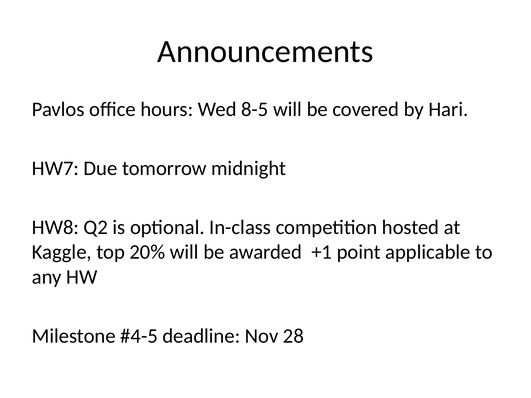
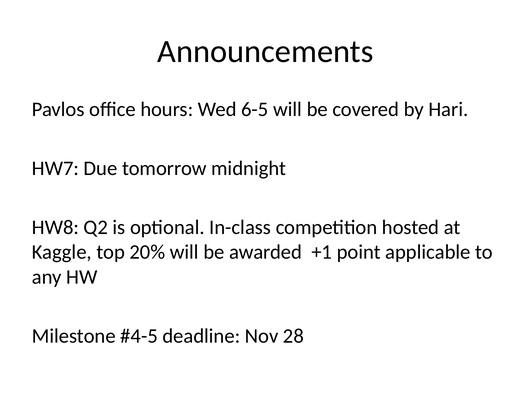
8-5: 8-5 -> 6-5 (255, 109)
